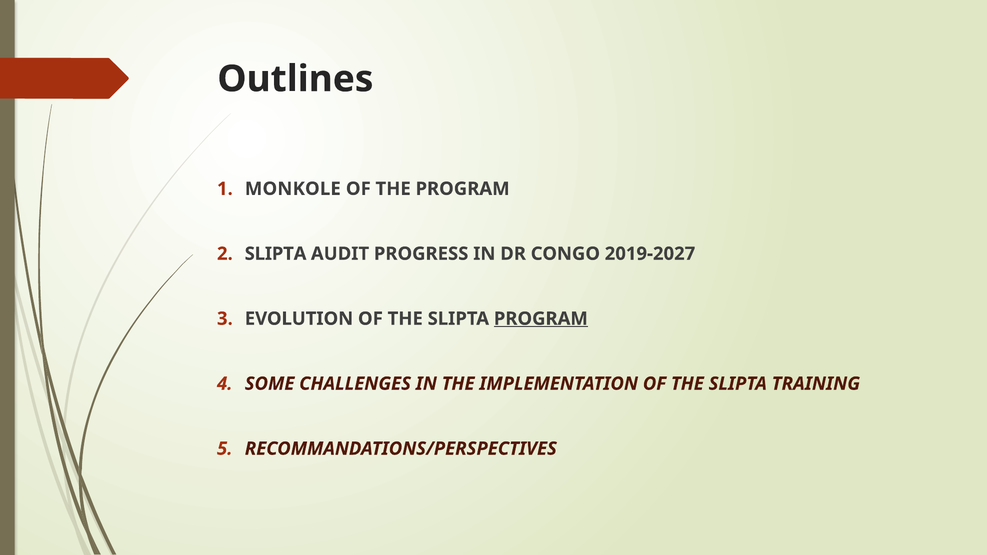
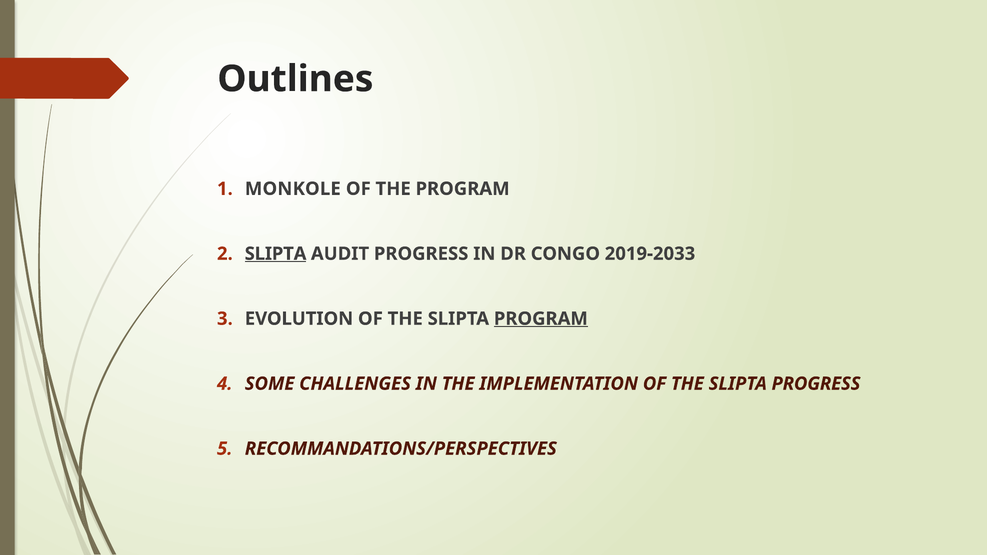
SLIPTA underline: none -> present (276, 254)
2019-2027: 2019-2027 -> 2019-2033 (650, 254)
SLIPTA TRAINING: TRAINING -> PROGRESS (816, 384)
